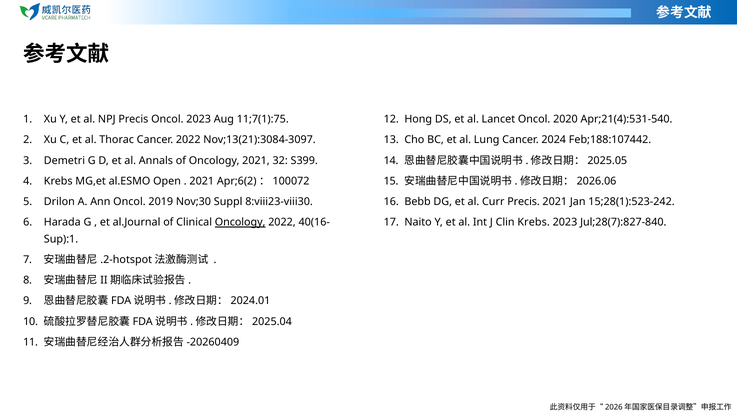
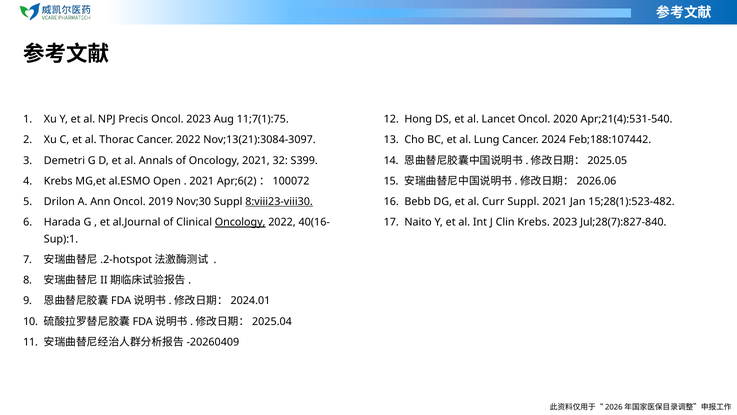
8:viii23-viii30 underline: none -> present (279, 202)
Curr Precis: Precis -> Suppl (523, 202)
15;28(1):523-242: 15;28(1):523-242 -> 15;28(1):523-482 (632, 202)
